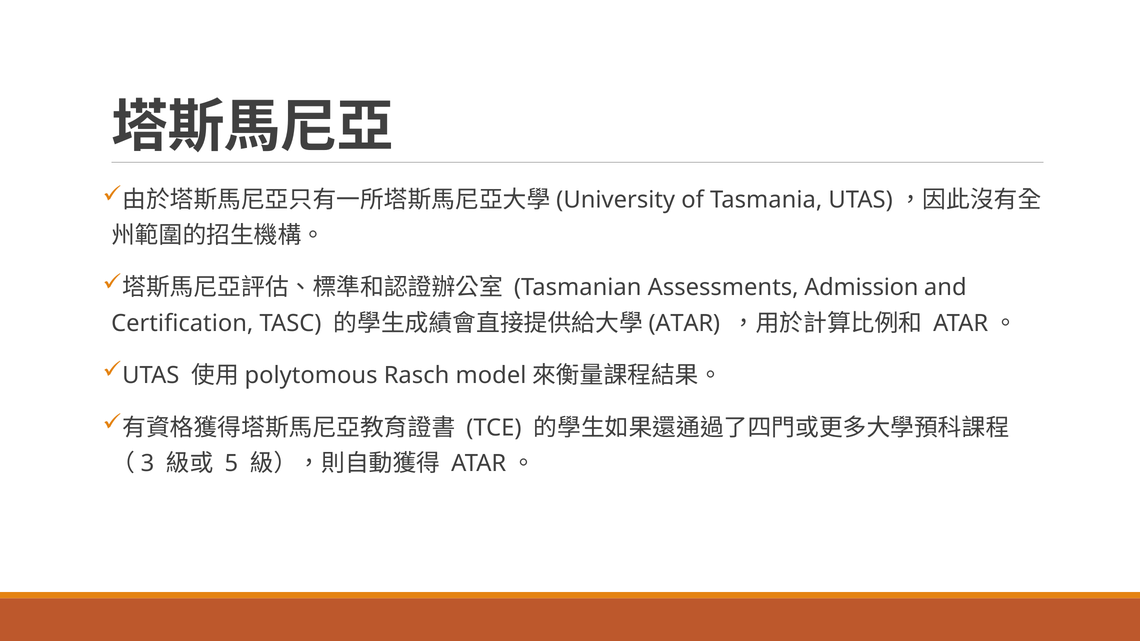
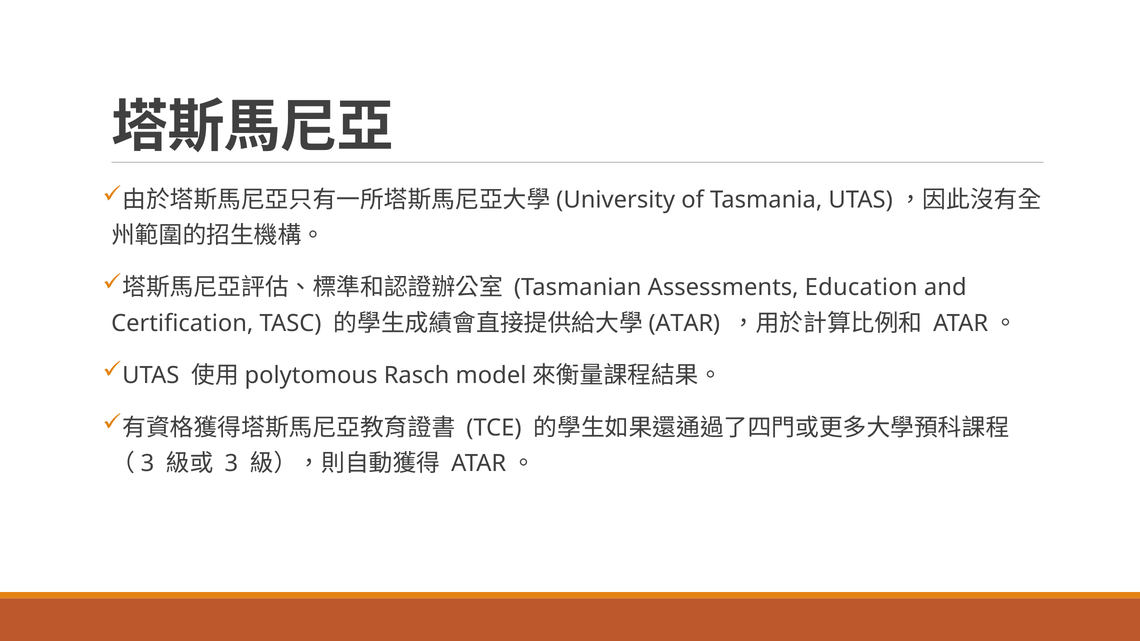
Admission: Admission -> Education (861, 288)
5: 5 -> 3 (231, 463)
